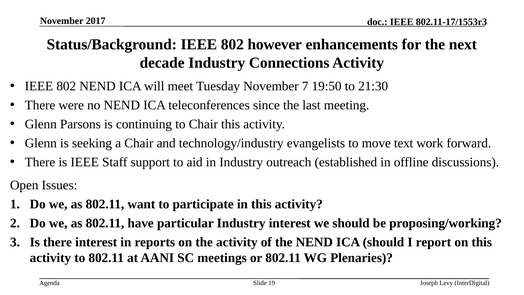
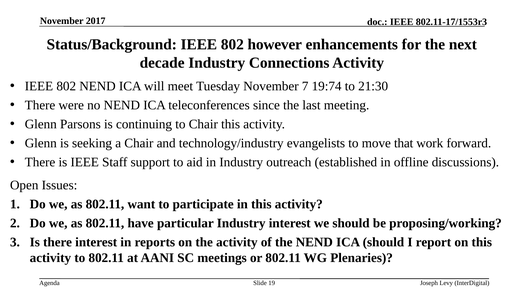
19:50: 19:50 -> 19:74 (327, 86)
text: text -> that (404, 143)
